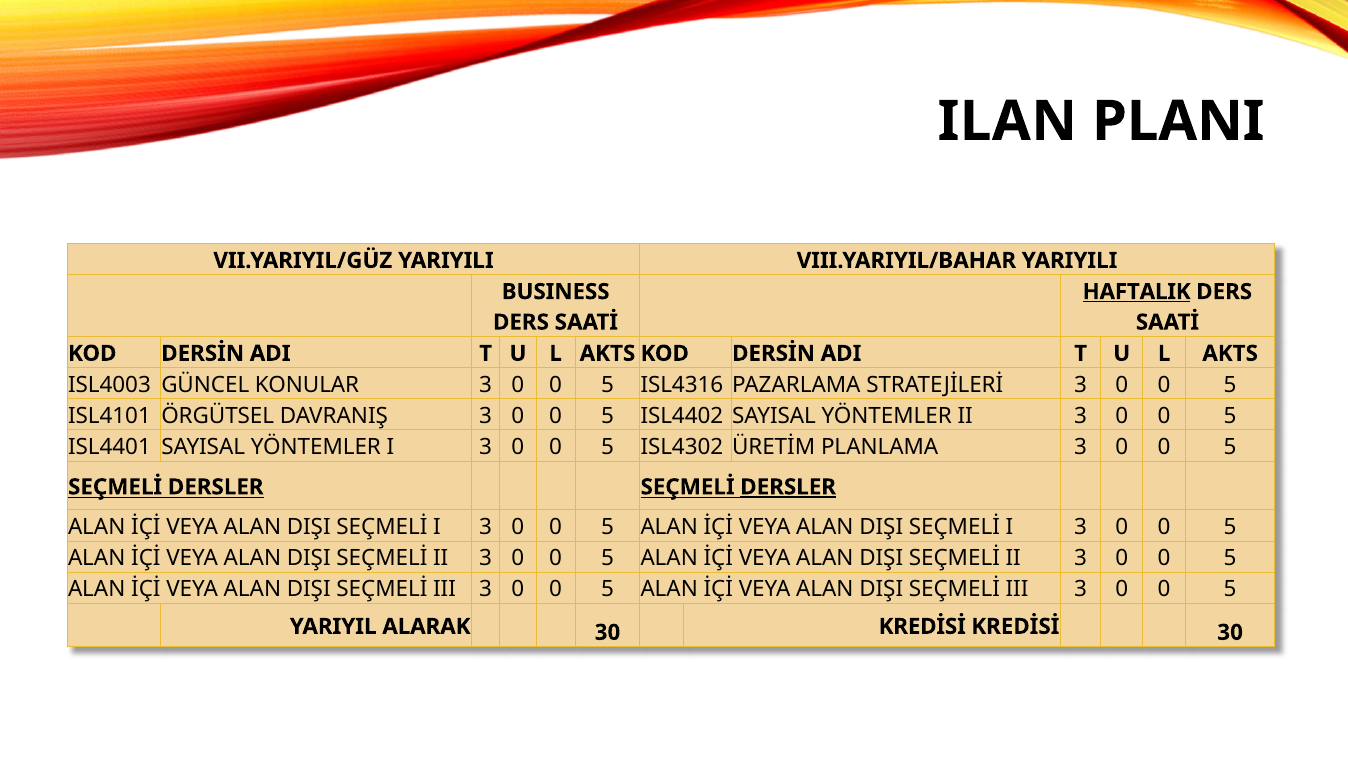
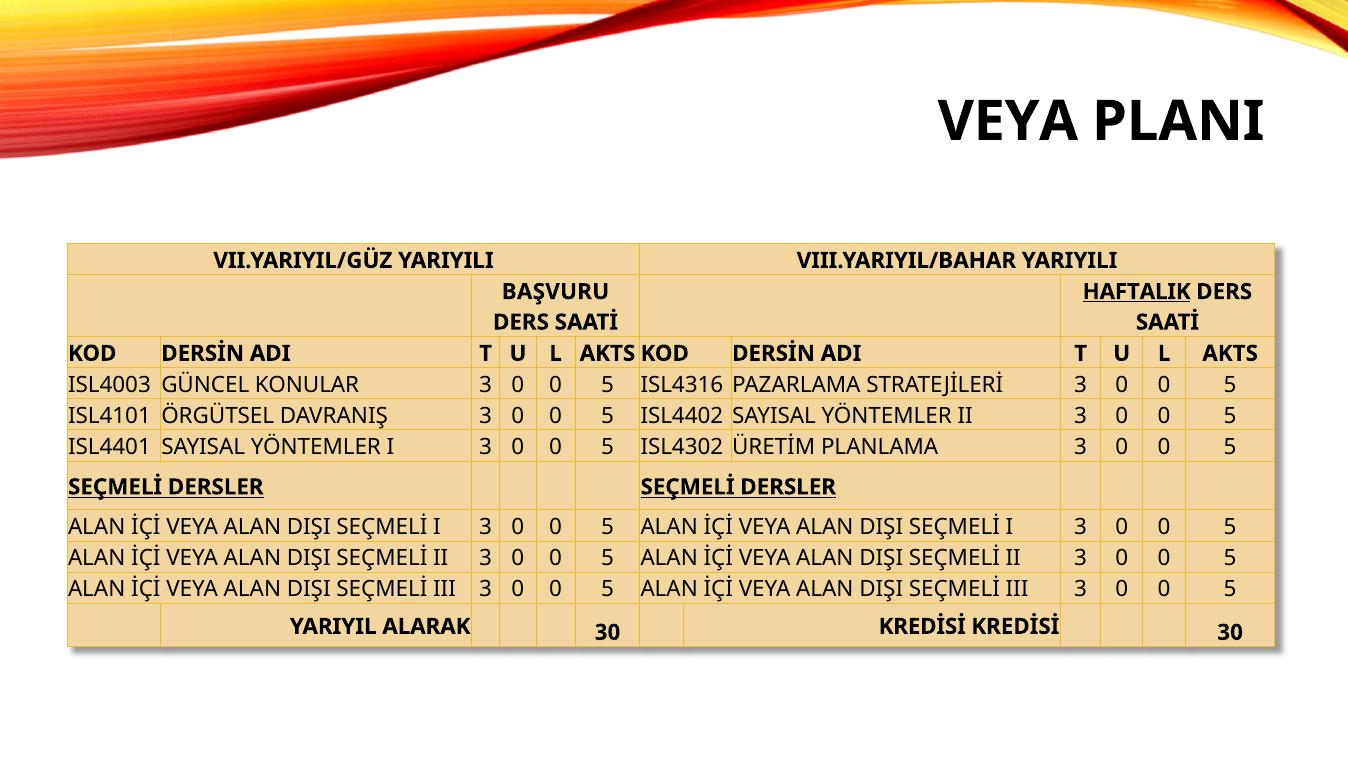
ILAN: ILAN -> VEYA (1008, 121)
BUSINESS: BUSINESS -> BAŞVURU (555, 292)
DERSLER underline: present -> none (788, 487)
